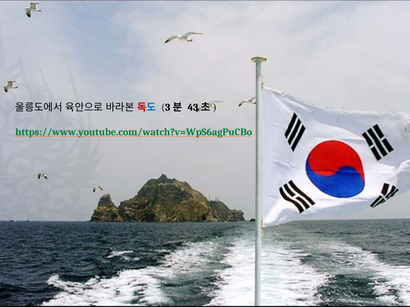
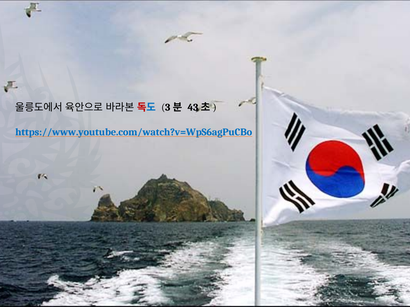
https://www.youtube.com/watch?v=WpS6agPuCBo colour: green -> blue (134, 132)
